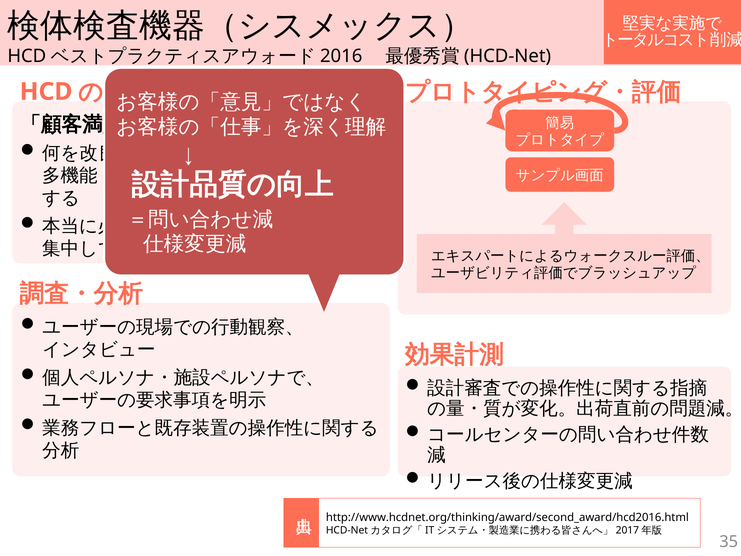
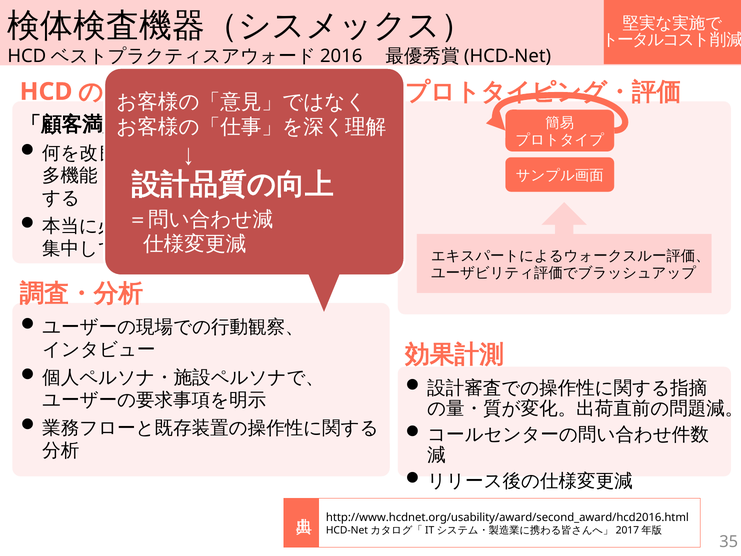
http://www.hcdnet.org/thinking/award/second_award/hcd2016.html: http://www.hcdnet.org/thinking/award/second_award/hcd2016.html -> http://www.hcdnet.org/usability/award/second_award/hcd2016.html (507, 517)
